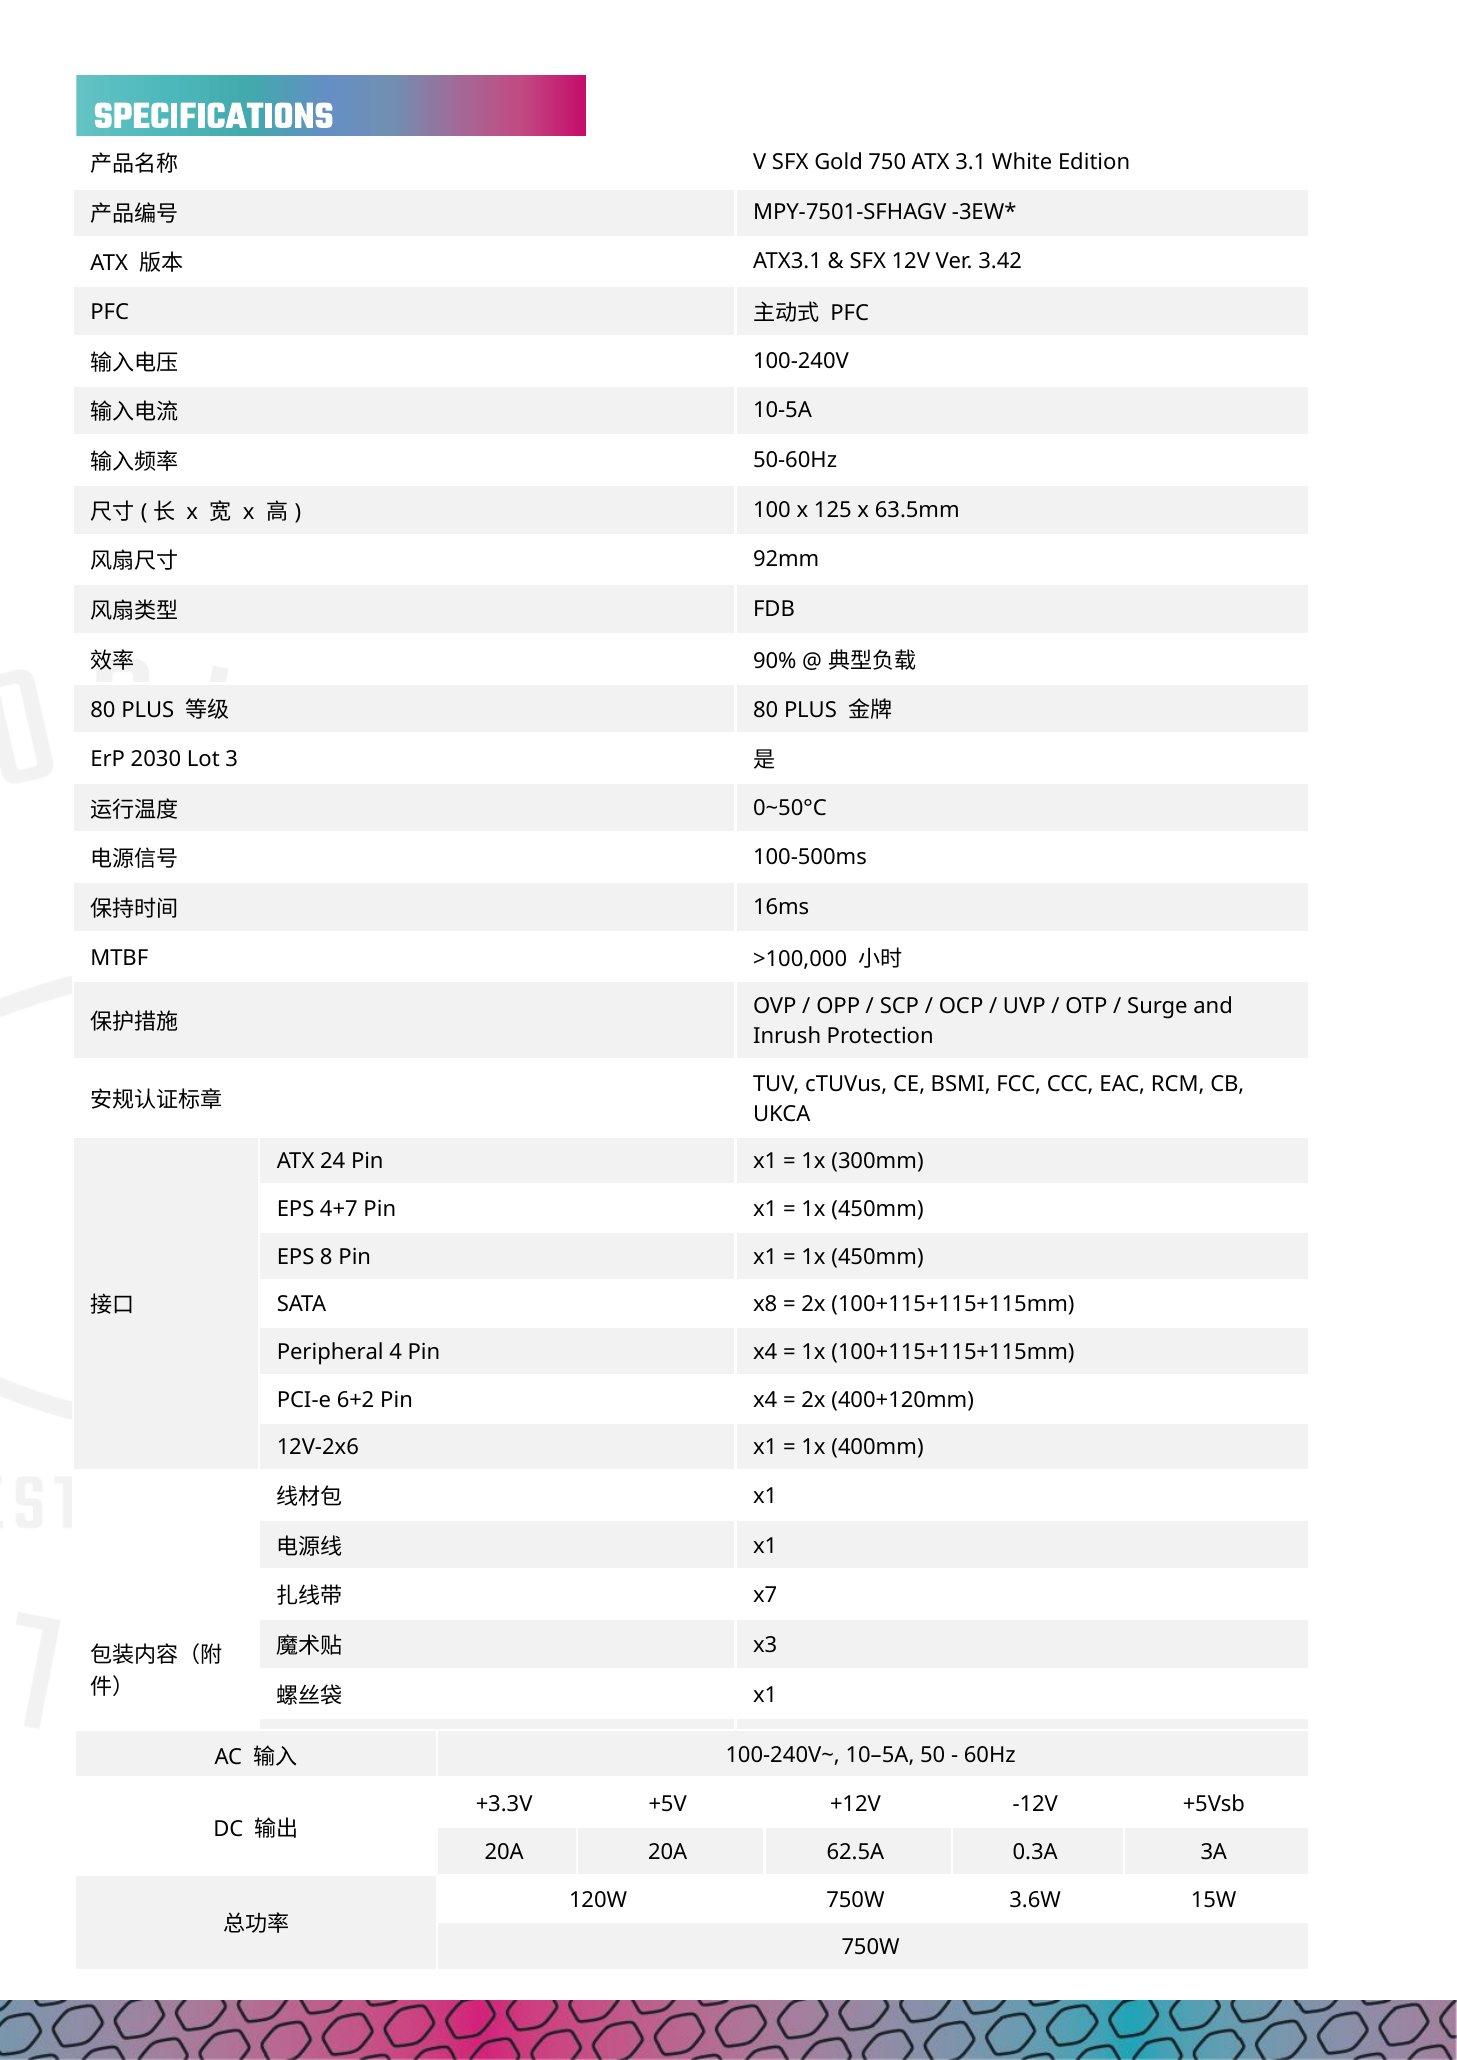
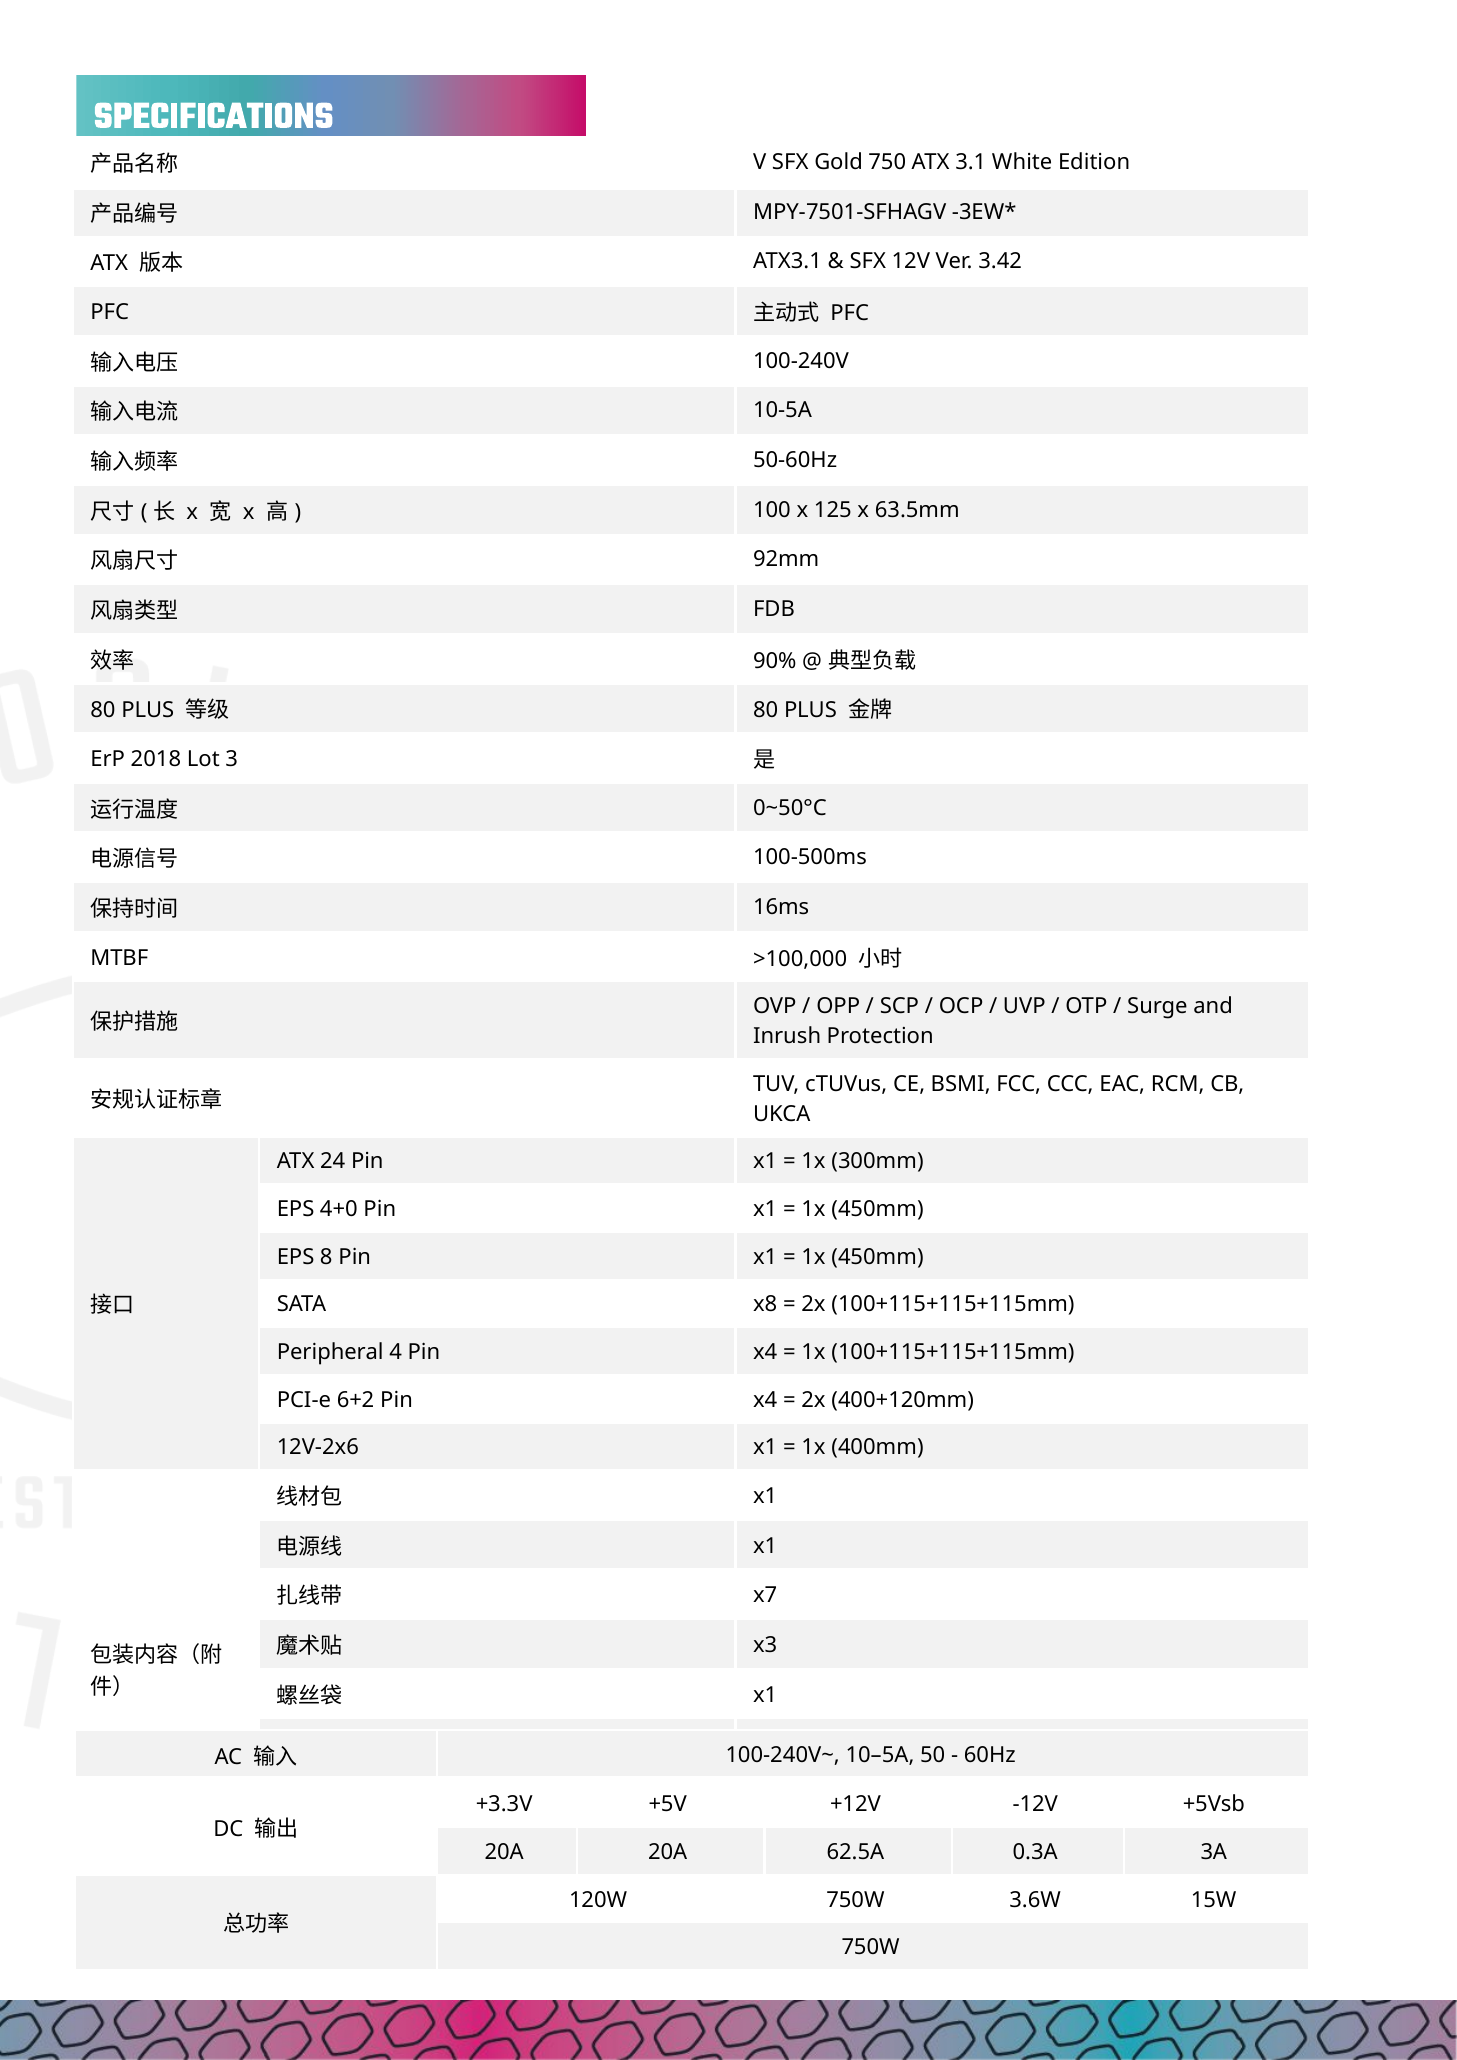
2030: 2030 -> 2018 (156, 759)
4+7: 4+7 -> 4+0 (339, 1210)
